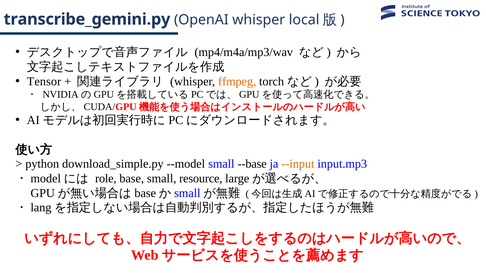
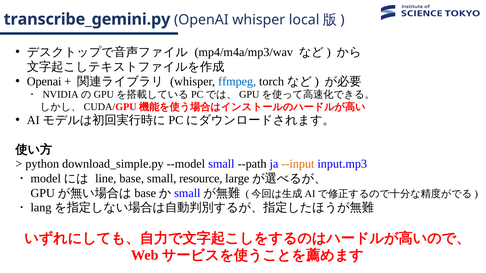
Tensor: Tensor -> Openai (44, 82)
ffmpeg colour: orange -> blue (237, 82)
--base: --base -> --path (252, 164)
role: role -> line (106, 179)
